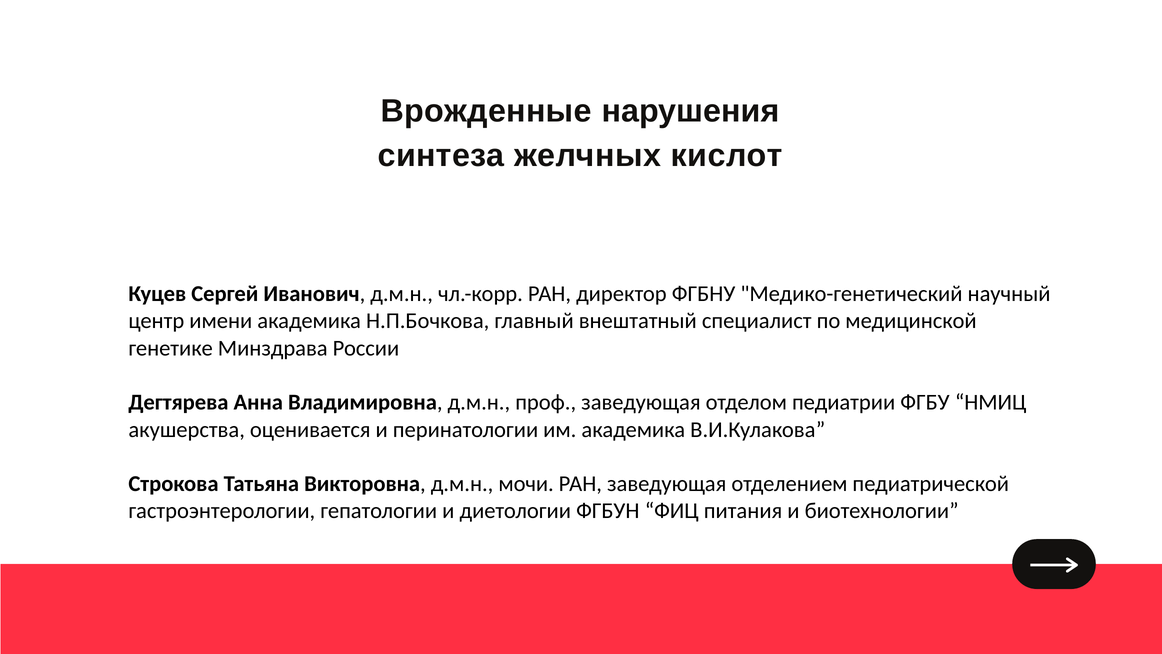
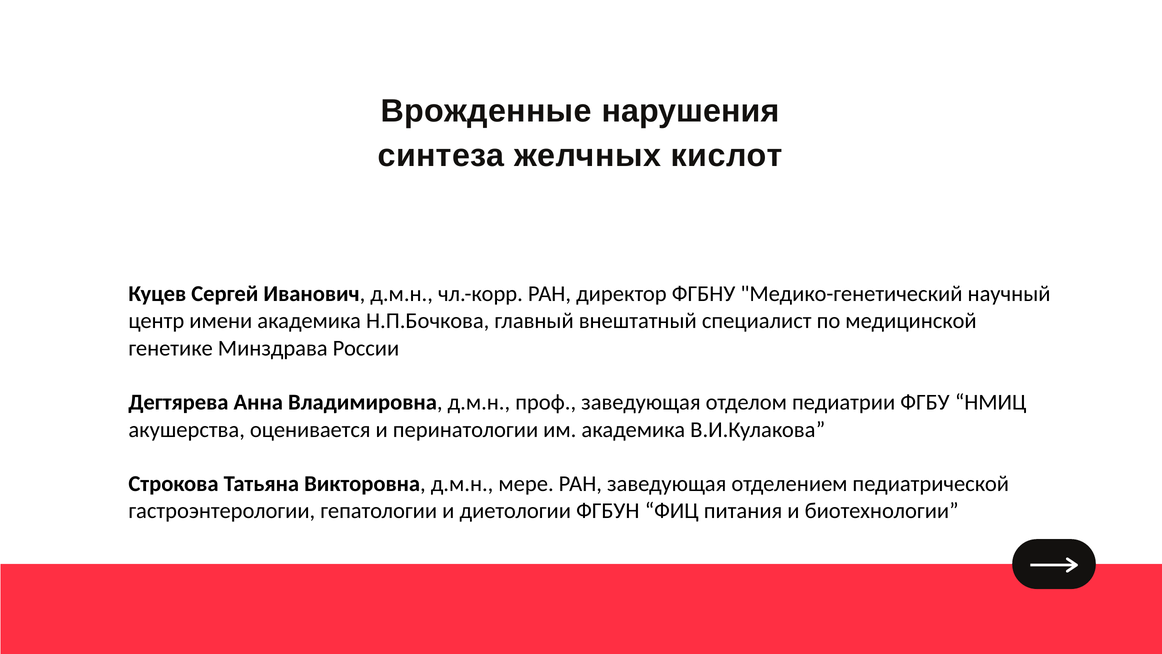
мочи: мочи -> мере (526, 484)
